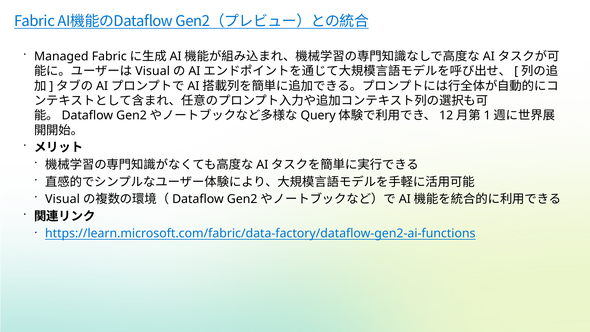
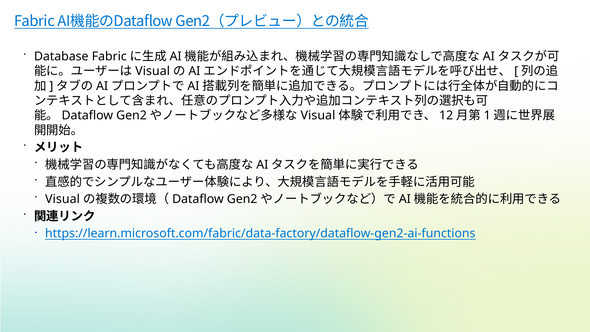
Managed: Managed -> Database (61, 56)
Query: Query -> Visual (318, 115)
